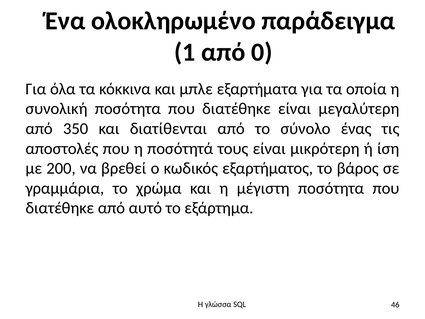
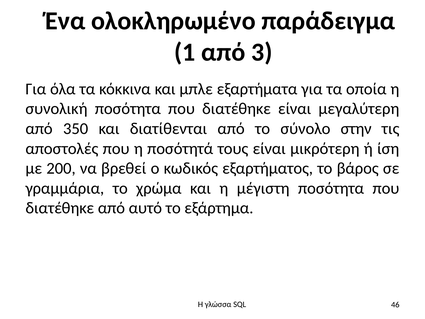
0: 0 -> 3 (262, 52)
ένας: ένας -> στην (356, 129)
